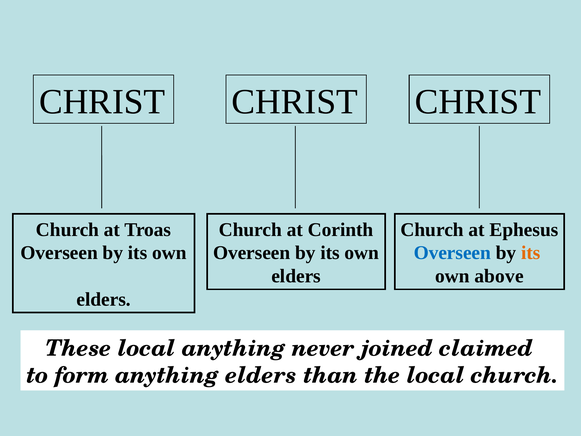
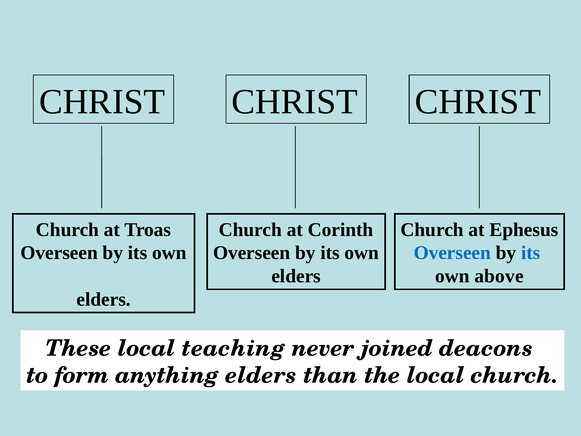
its colour: orange -> blue (531, 253)
local anything: anything -> teaching (234, 348)
claimed: claimed -> deacons (486, 348)
